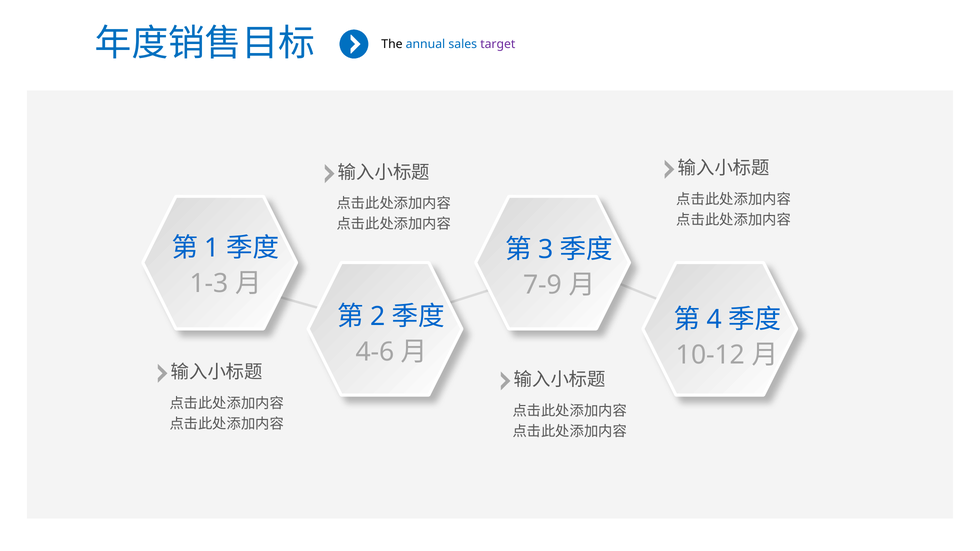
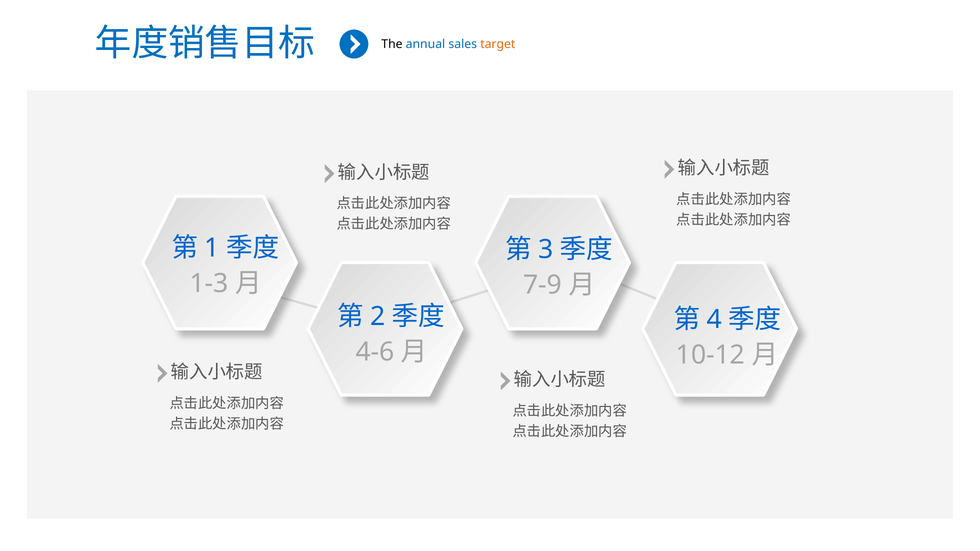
target colour: purple -> orange (498, 44)
